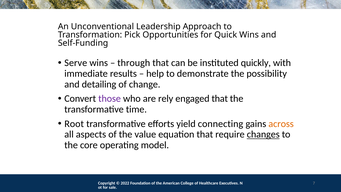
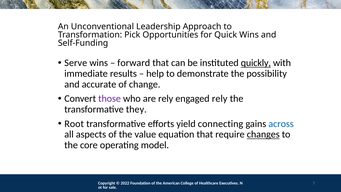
through: through -> forward (134, 63)
quickly underline: none -> present (256, 63)
detailing: detailing -> accurate (99, 84)
engaged that: that -> rely (220, 99)
time: time -> they (136, 109)
across colour: orange -> blue (281, 124)
